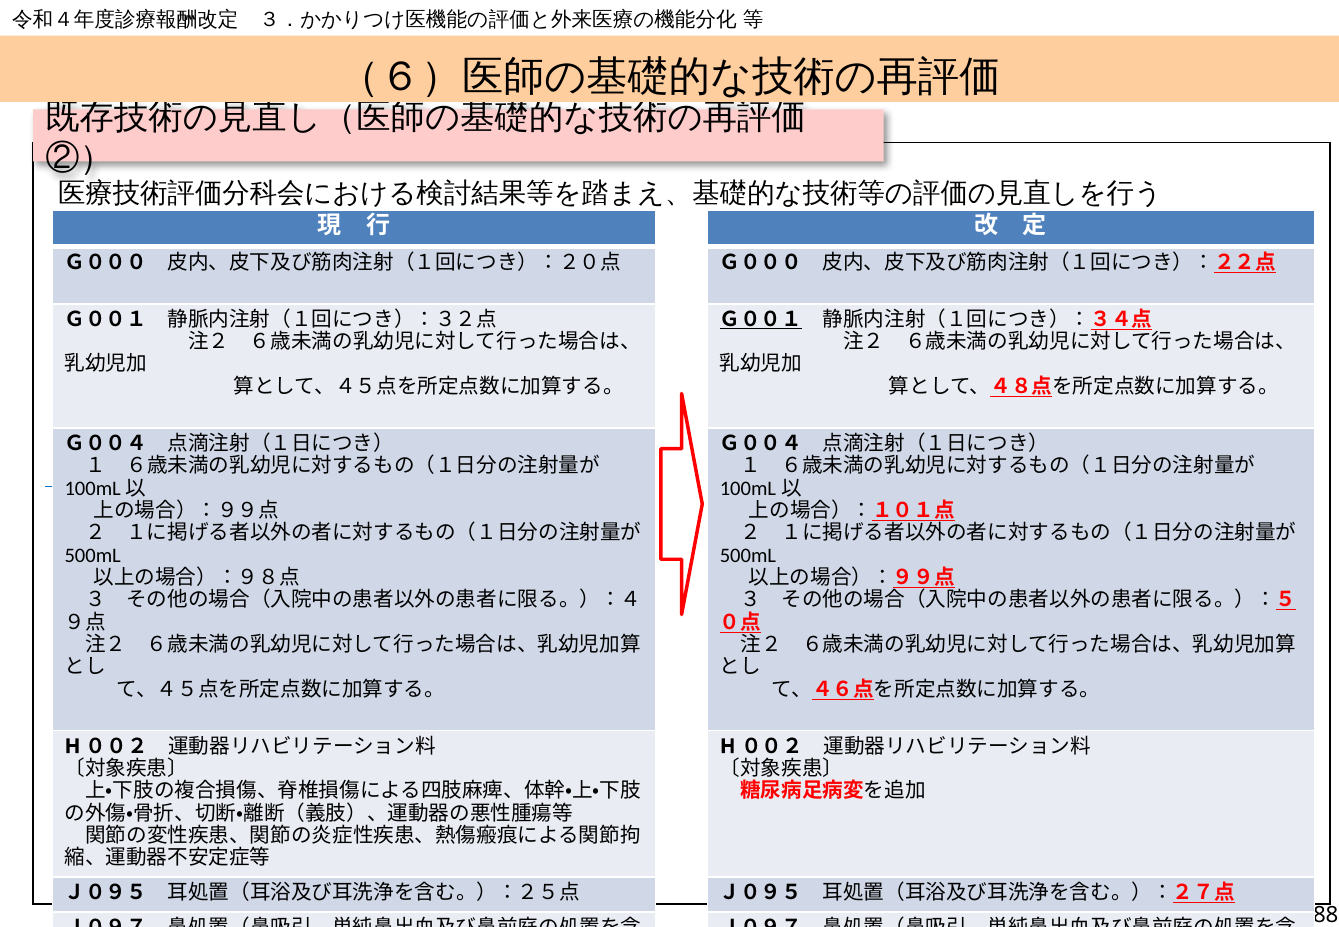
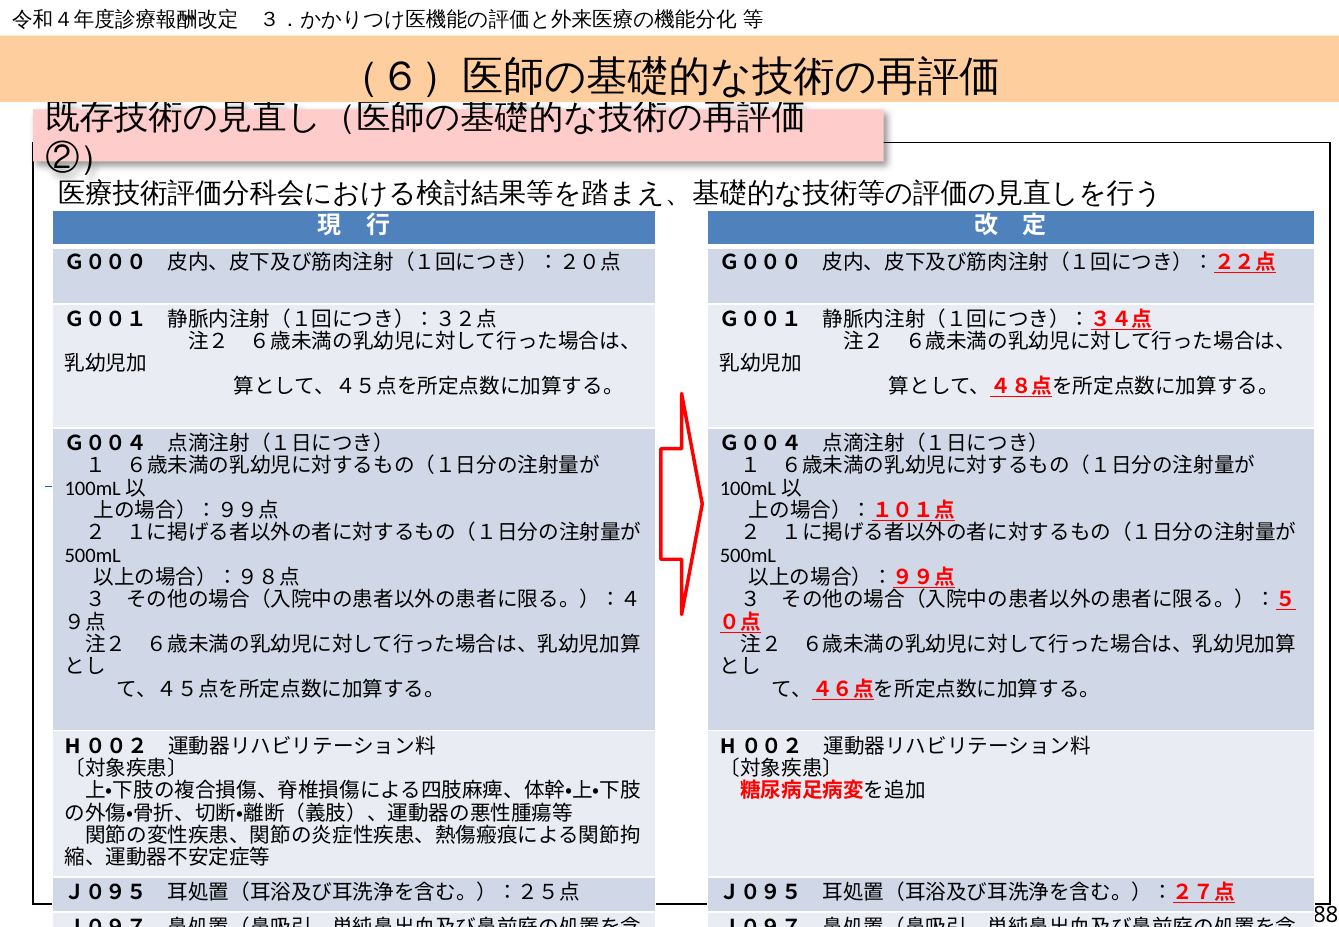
Ｇ００１ underline: present -> none (761, 320)
